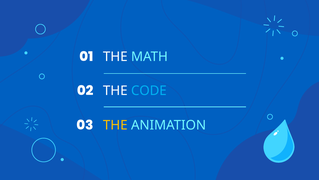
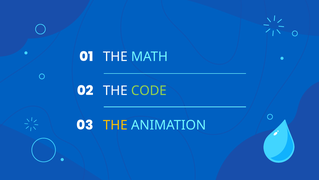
CODE colour: light blue -> light green (149, 90)
